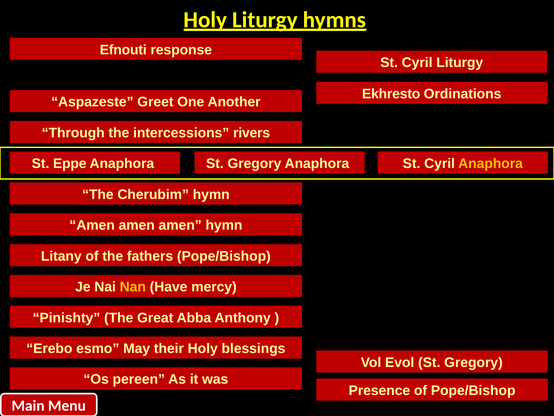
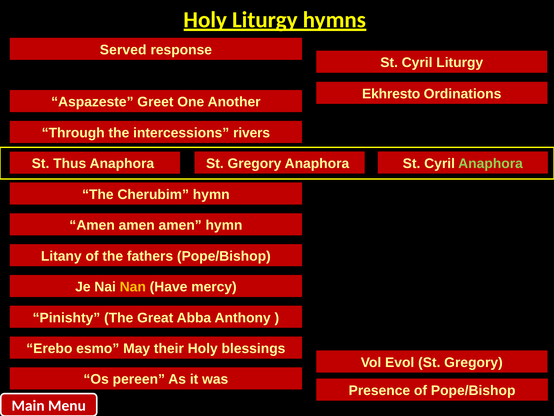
Efnouti: Efnouti -> Served (123, 50)
Anaphora colour: yellow -> light green (491, 163)
Eppe: Eppe -> Thus (70, 163)
